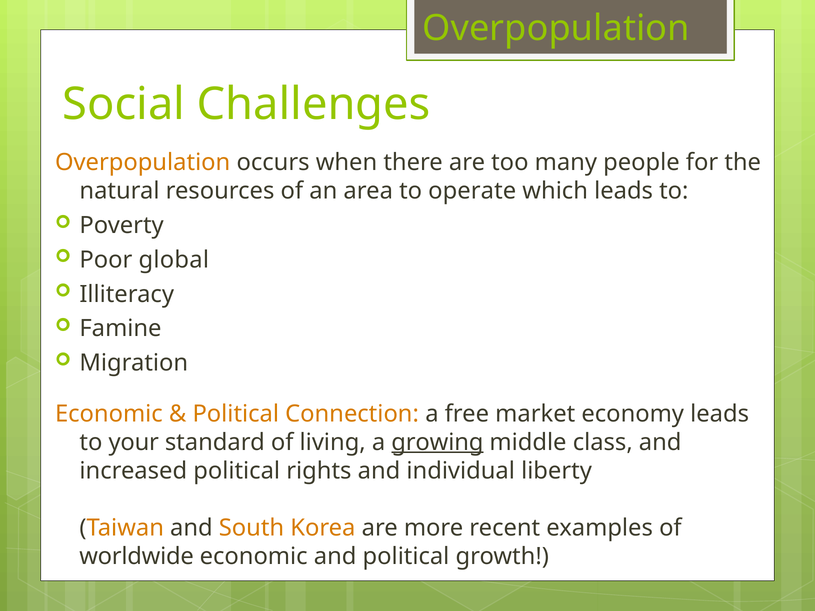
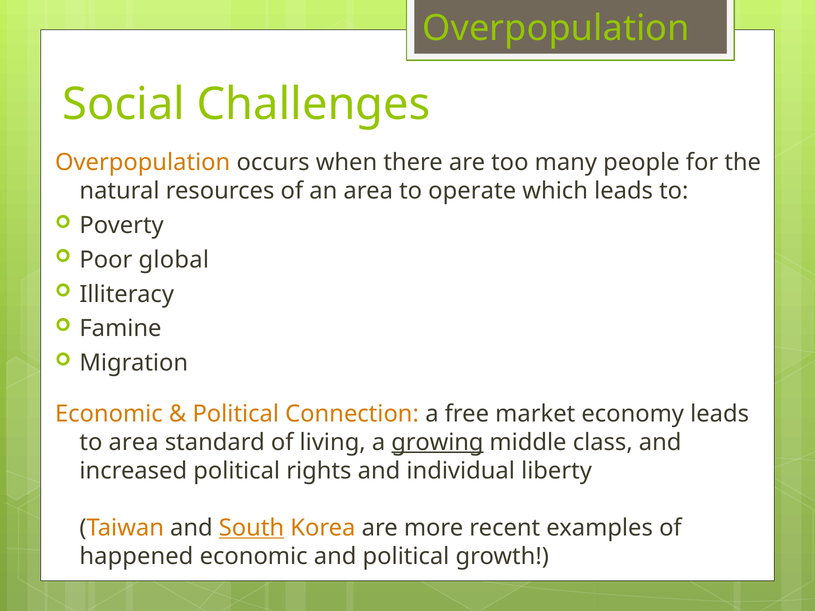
to your: your -> area (134, 442)
South underline: none -> present (252, 528)
worldwide: worldwide -> happened (136, 556)
